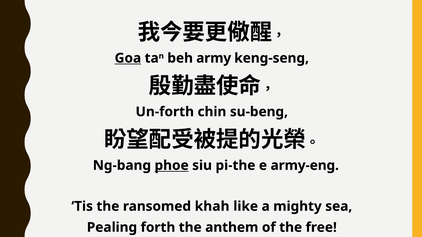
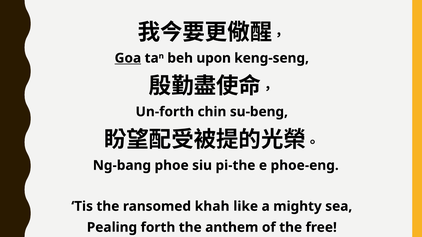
army: army -> upon (214, 58)
phoe underline: present -> none (172, 166)
army-eng: army-eng -> phoe-eng (305, 166)
